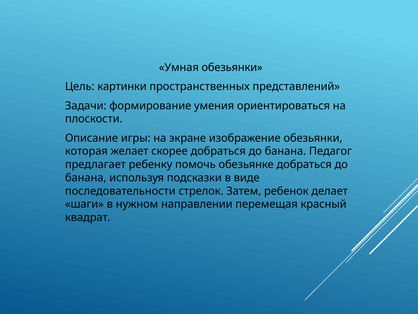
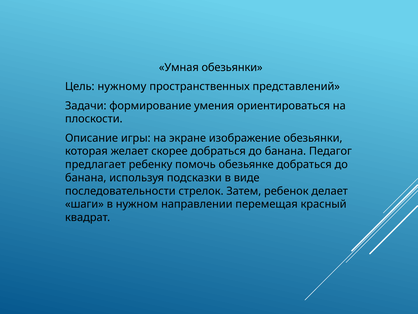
картинки: картинки -> нужному (122, 86)
